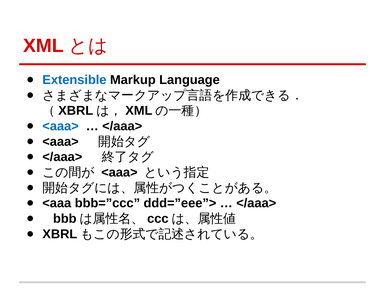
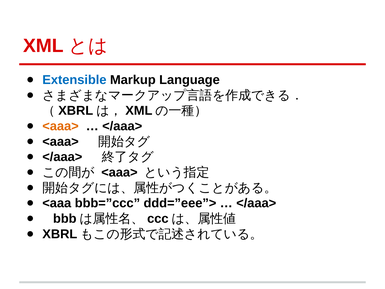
<aaa> colour: blue -> orange (61, 126)
